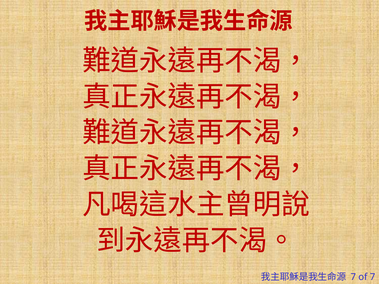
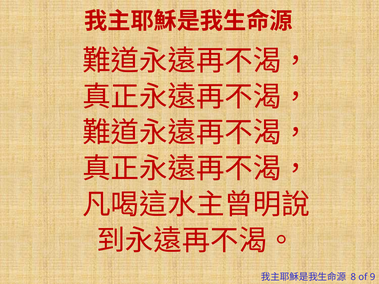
7: 7 -> 8 (353, 277)
of 7: 7 -> 9 (373, 277)
